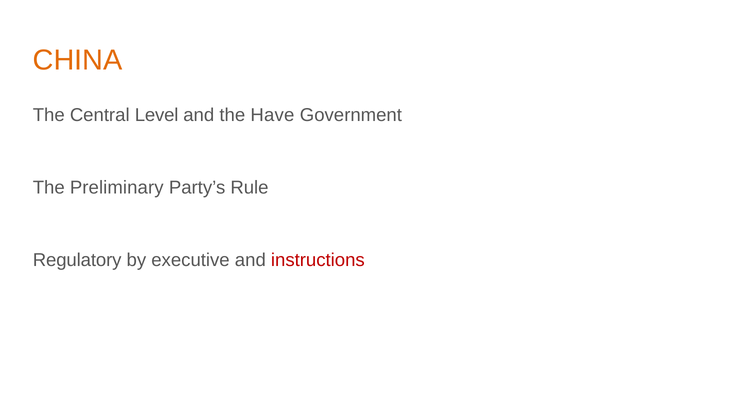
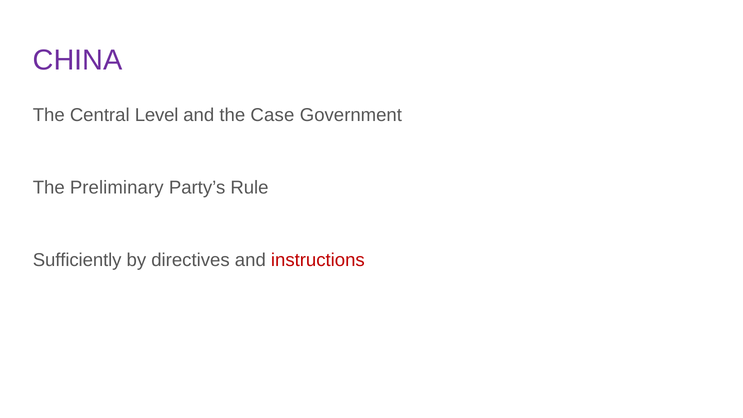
CHINA colour: orange -> purple (78, 60)
Have: Have -> Case (272, 115)
Regulatory: Regulatory -> Sufficiently (77, 260)
executive: executive -> directives (190, 260)
